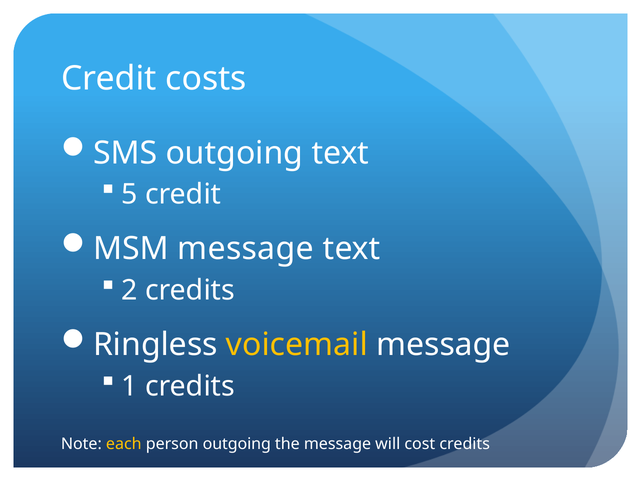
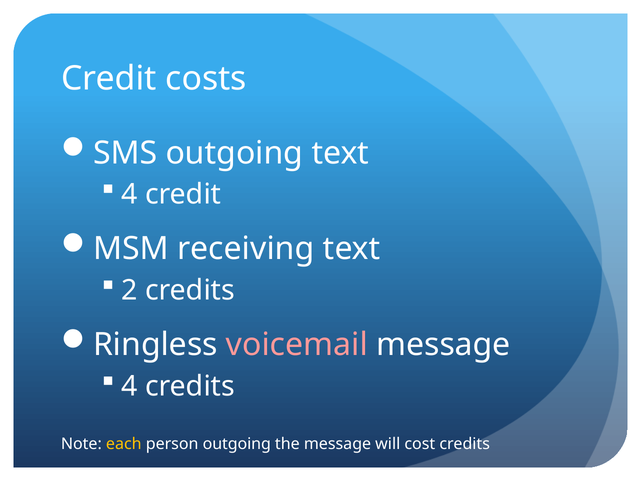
5: 5 -> 4 (130, 194)
MSM message: message -> receiving (246, 249)
voicemail colour: yellow -> pink (297, 345)
1: 1 -> 4 (130, 386)
